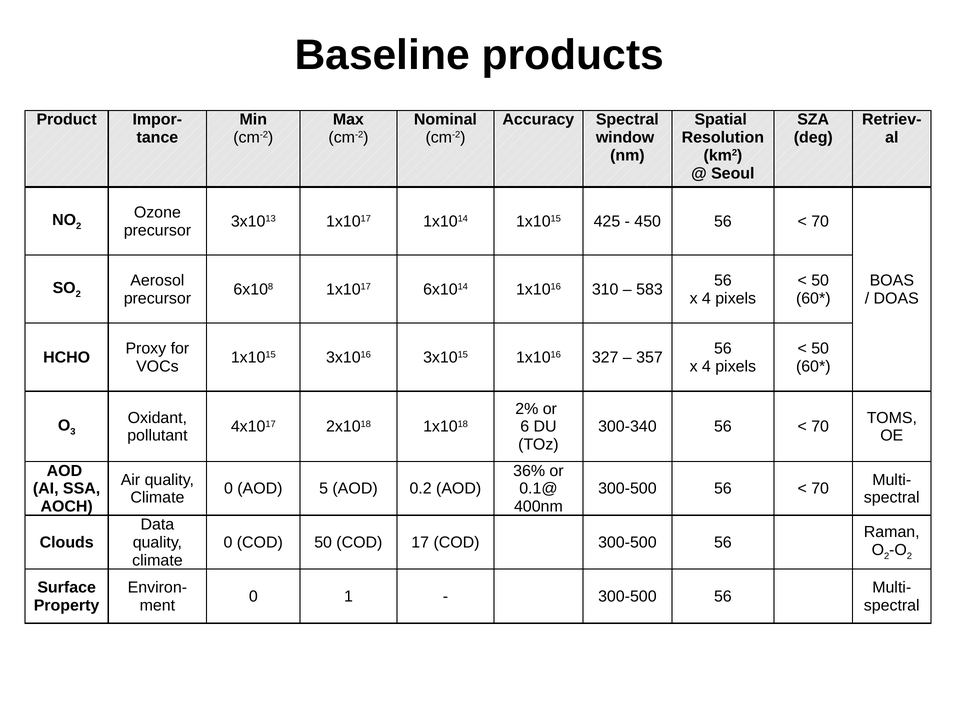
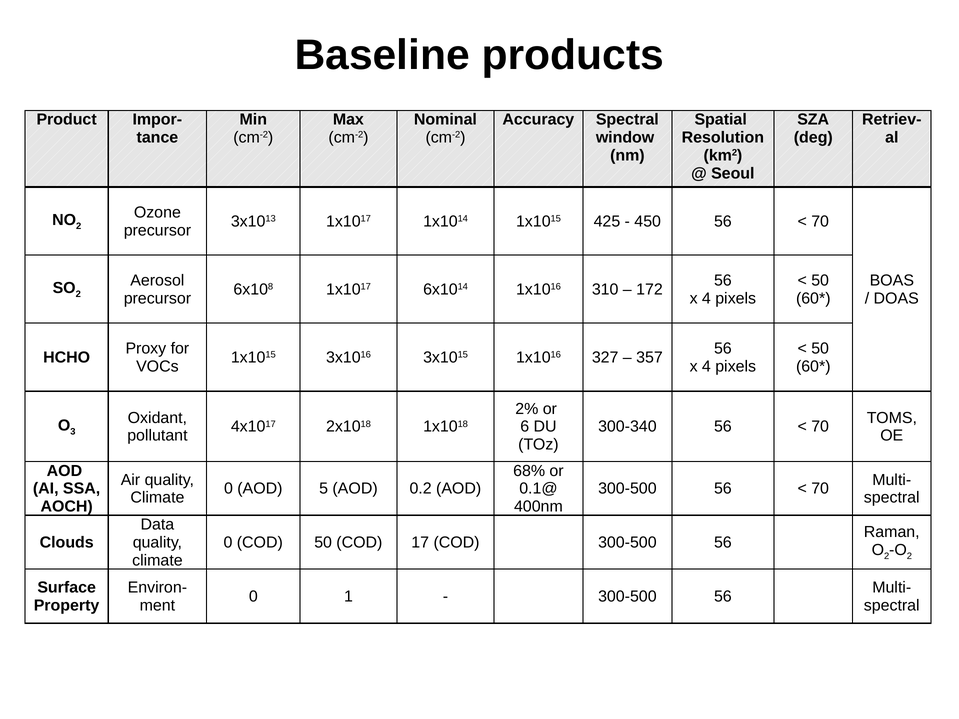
583: 583 -> 172 (650, 290)
36%: 36% -> 68% (529, 471)
